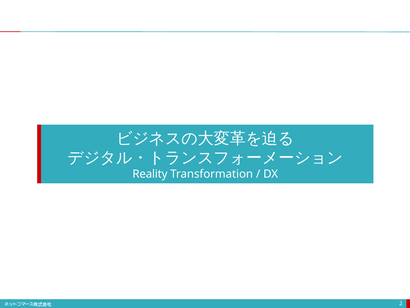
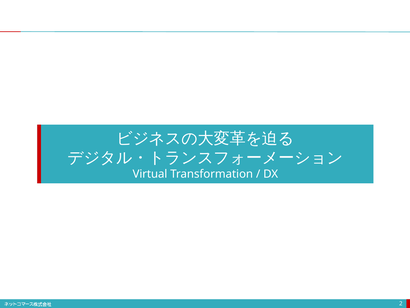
Reality: Reality -> Virtual (150, 174)
